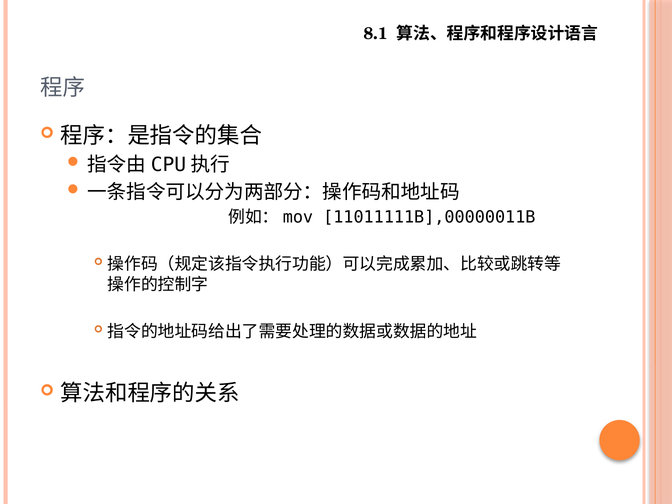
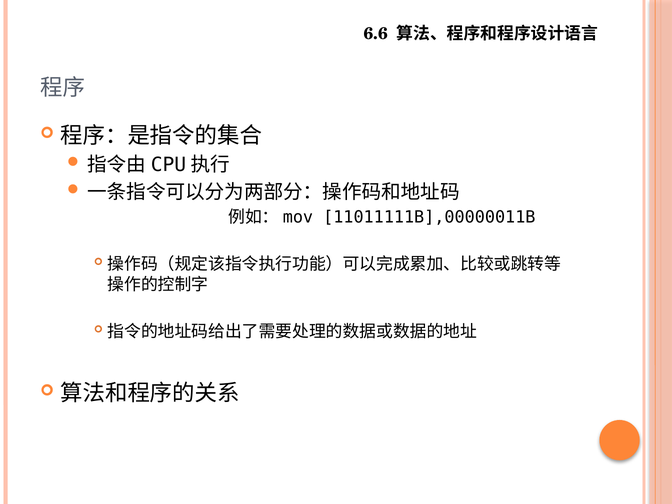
8.1: 8.1 -> 6.6 (376, 34)
